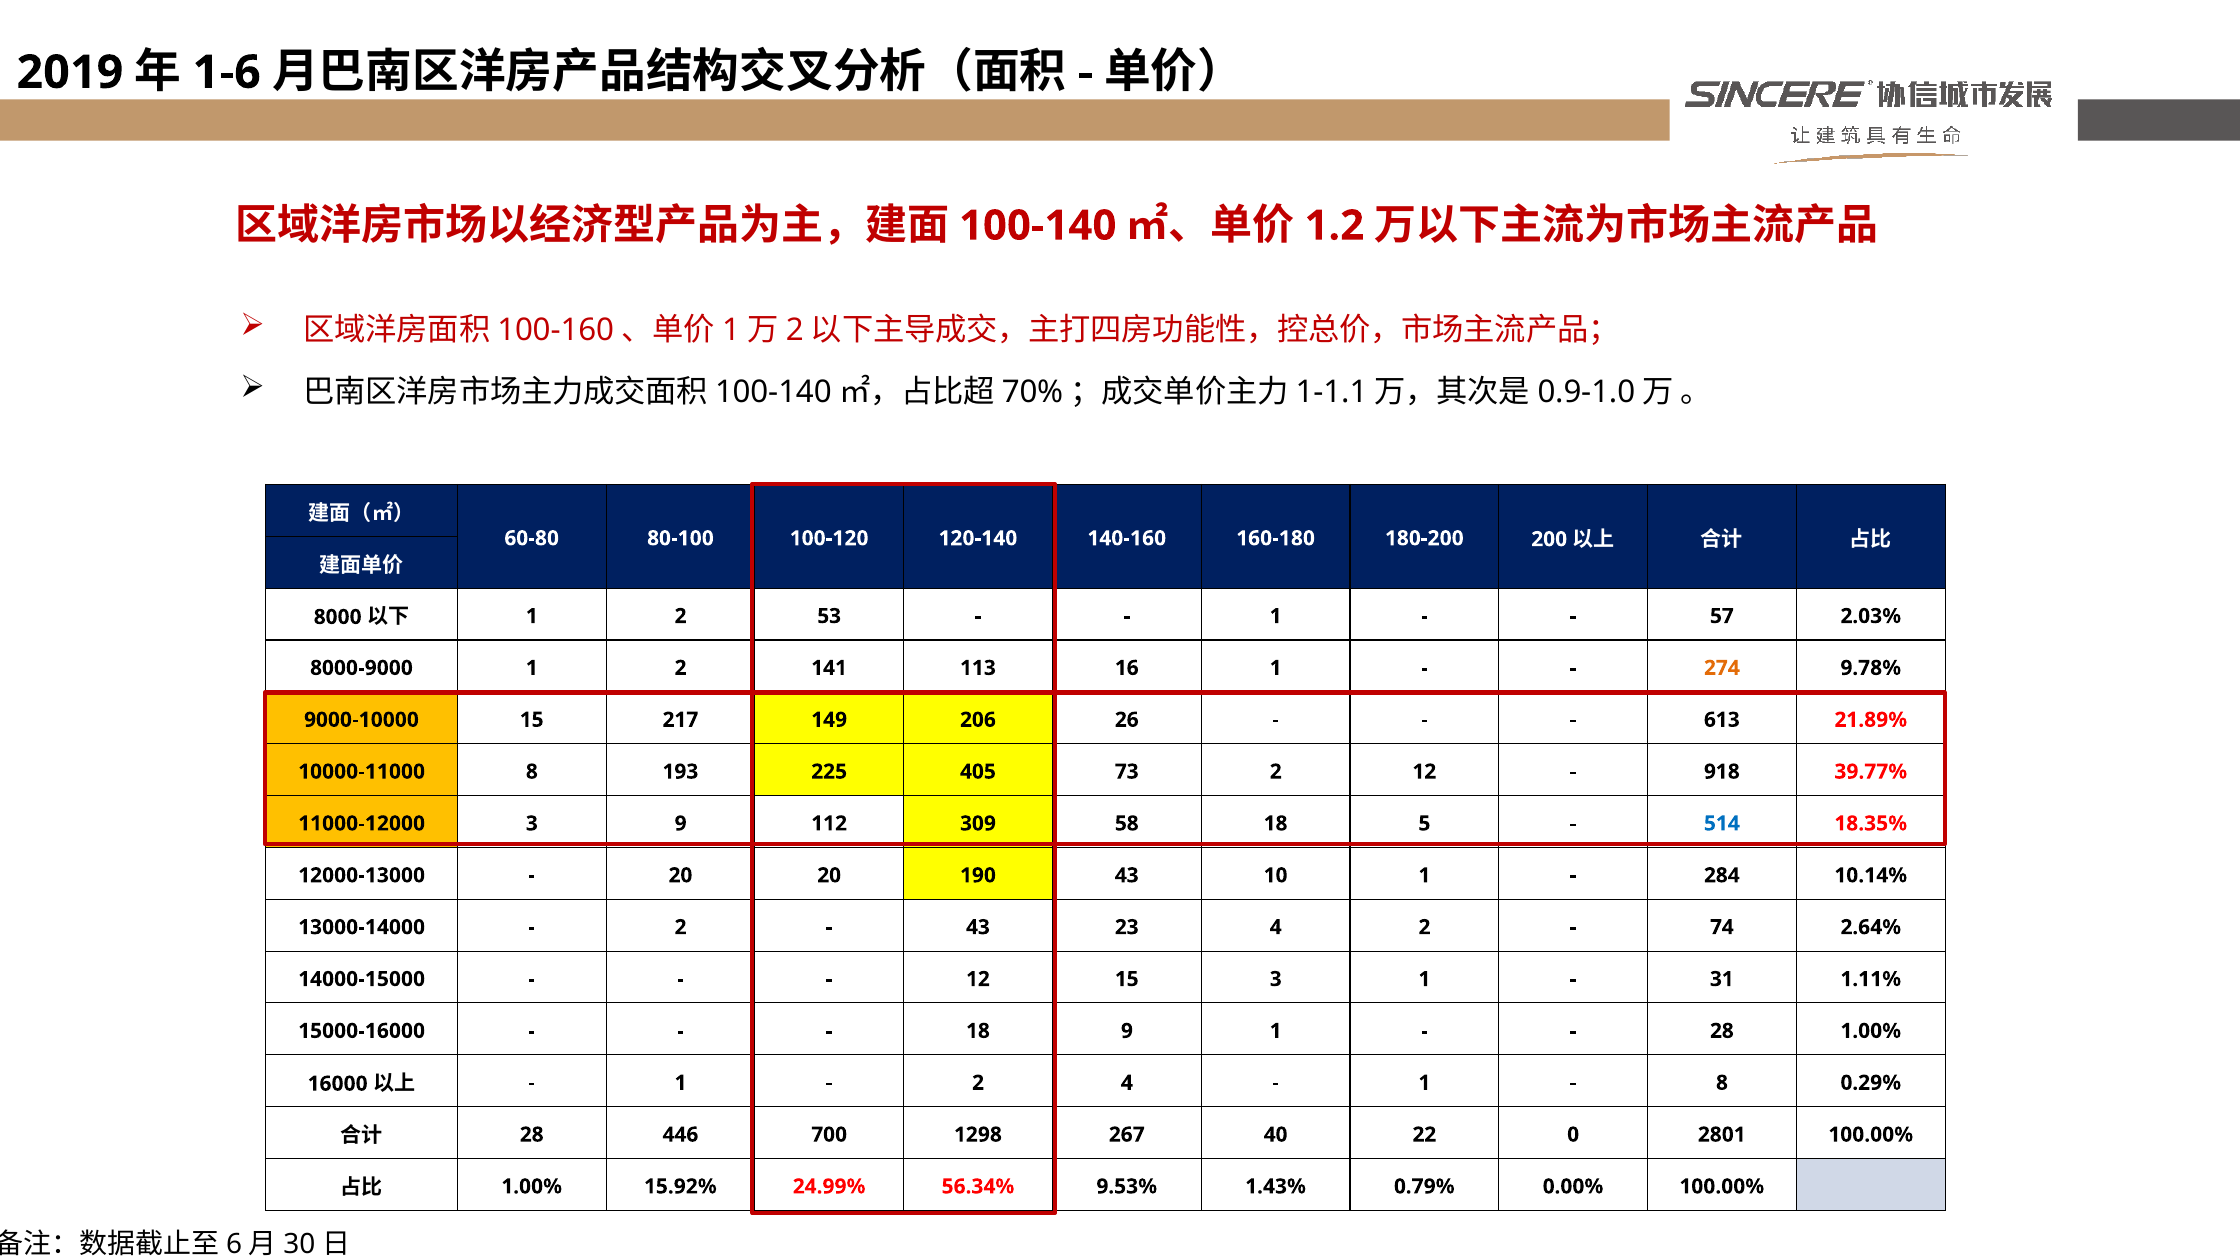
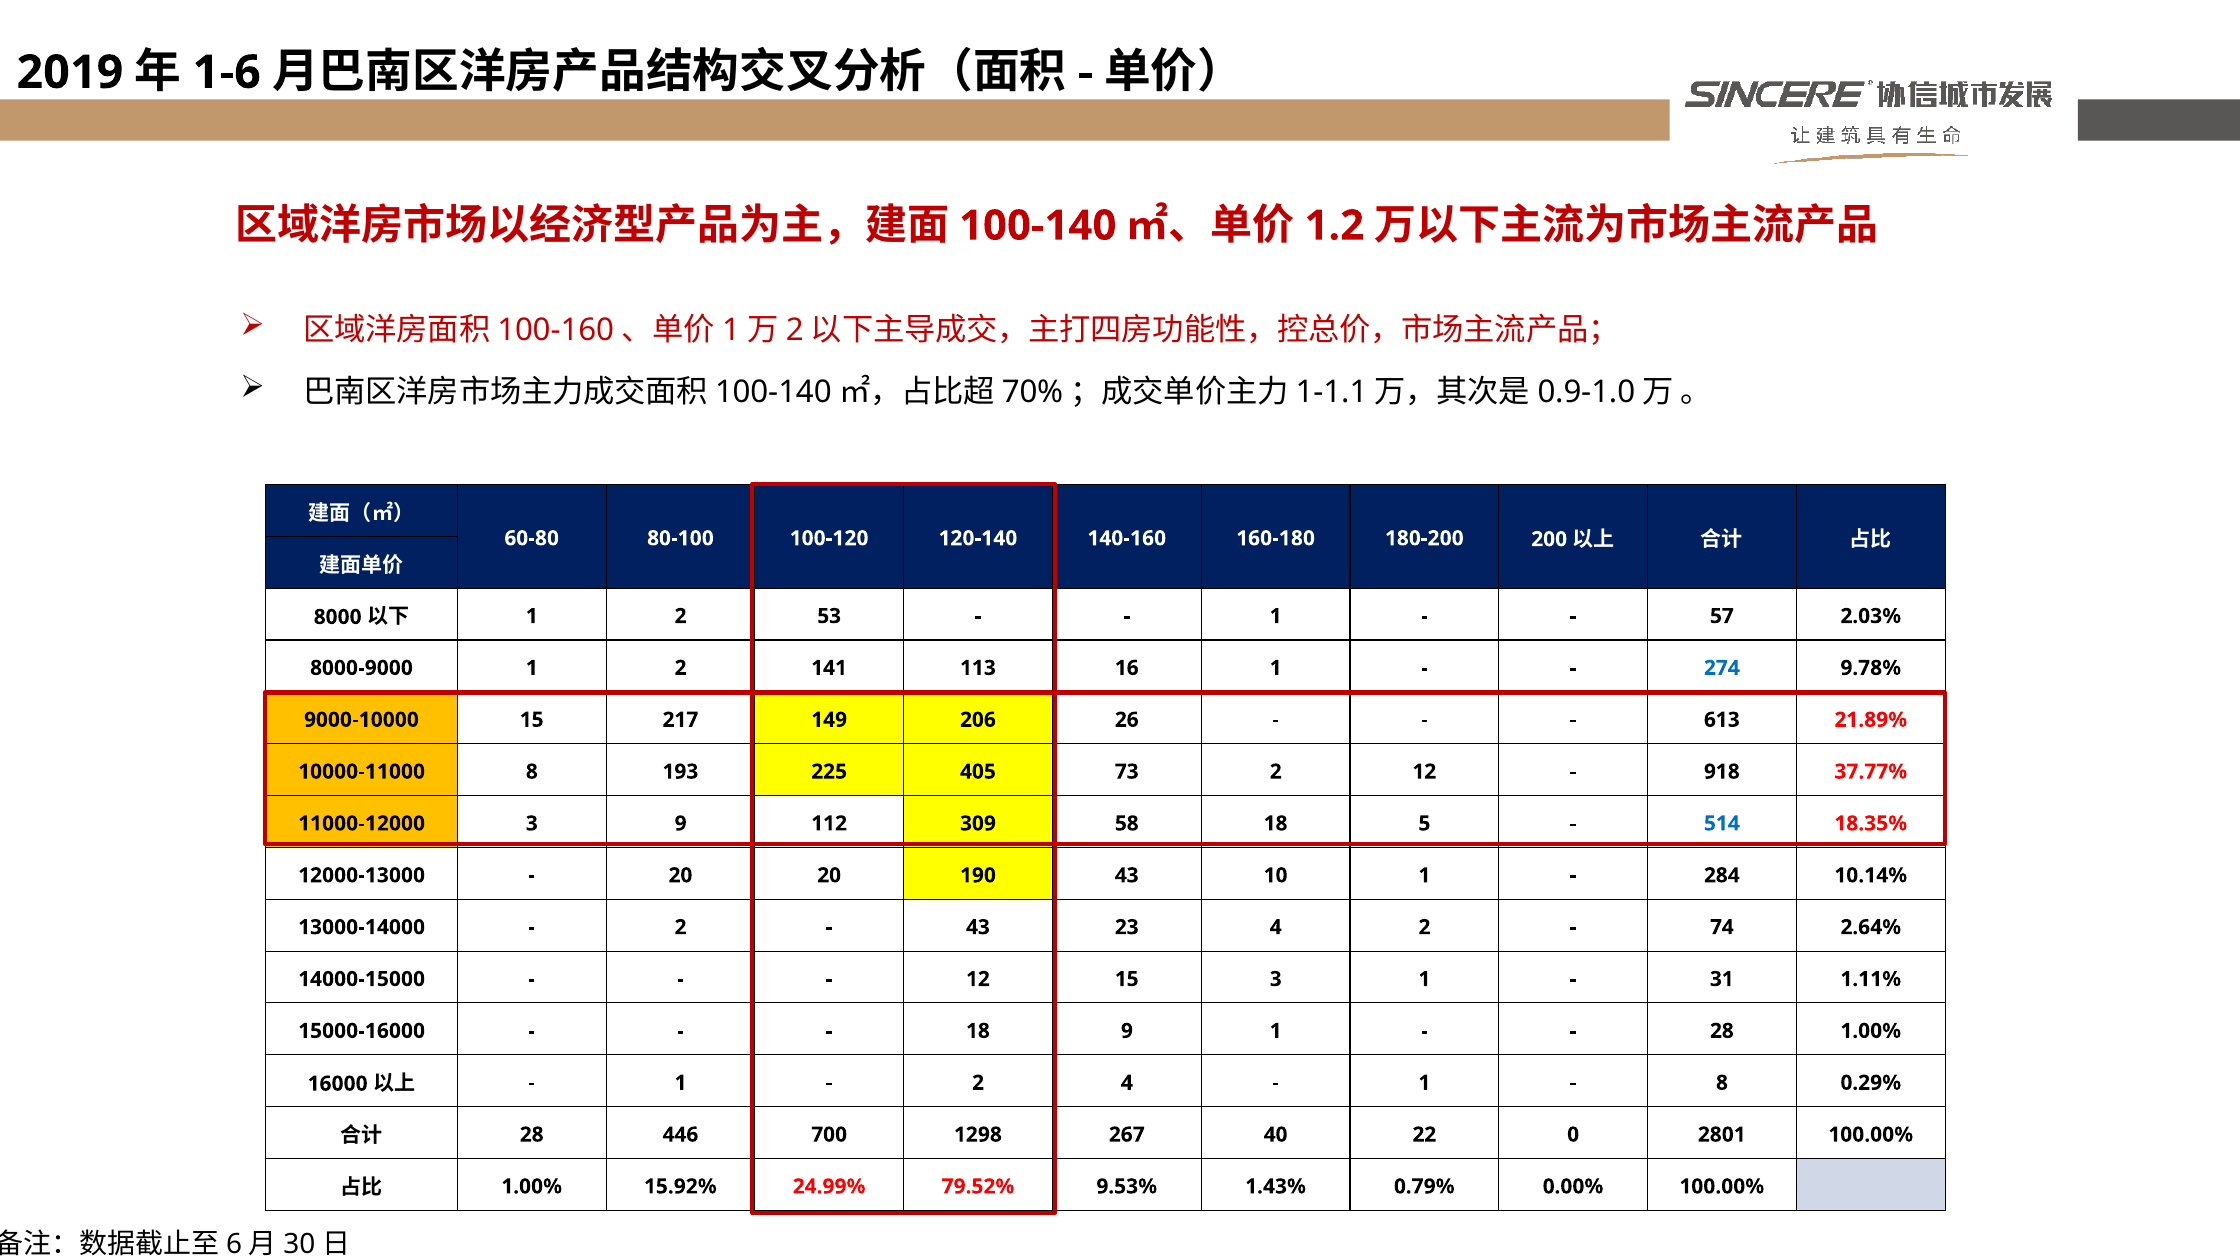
274 colour: orange -> blue (1722, 668)
39.77%: 39.77% -> 37.77% (1871, 772)
56.34%: 56.34% -> 79.52% (978, 1187)
